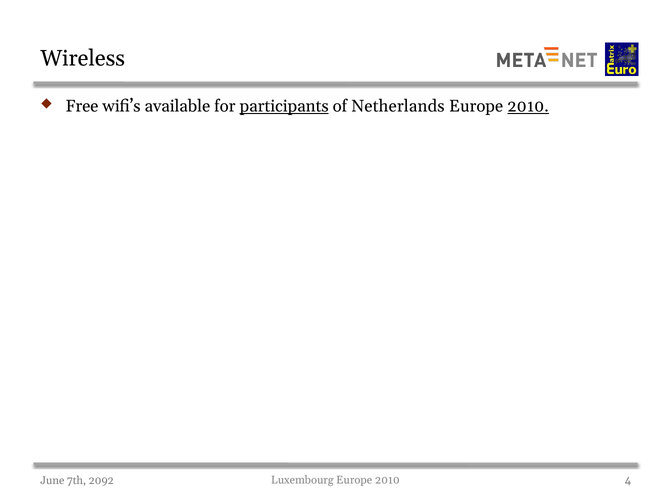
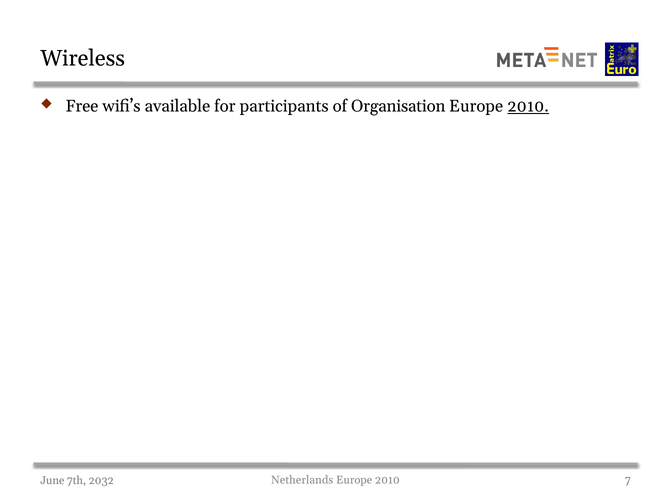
participants underline: present -> none (284, 106)
Netherlands: Netherlands -> Organisation (398, 106)
Luxembourg: Luxembourg -> Netherlands (302, 480)
4: 4 -> 7 (628, 480)
2092: 2092 -> 2032 (101, 481)
